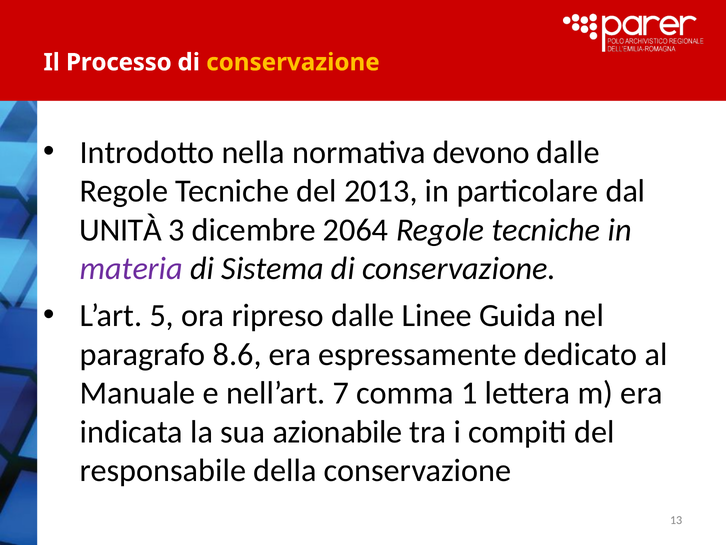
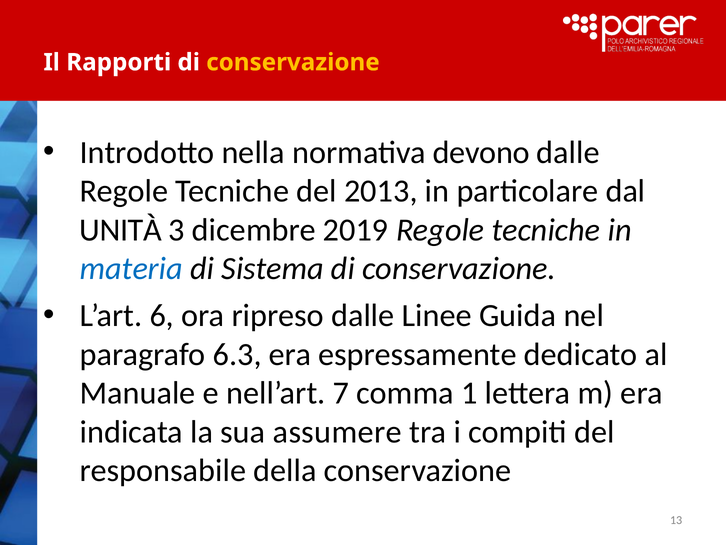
Processo: Processo -> Rapporti (119, 62)
2064: 2064 -> 2019 (356, 230)
materia colour: purple -> blue (131, 269)
5: 5 -> 6 (162, 315)
8.6: 8.6 -> 6.3 (237, 354)
azionabile: azionabile -> assumere (337, 432)
